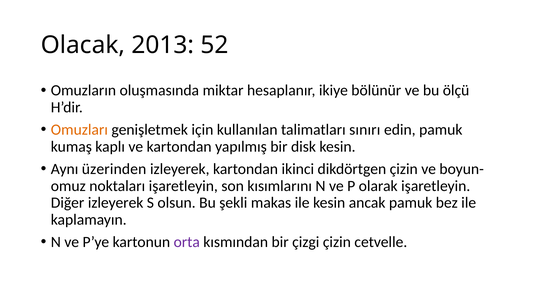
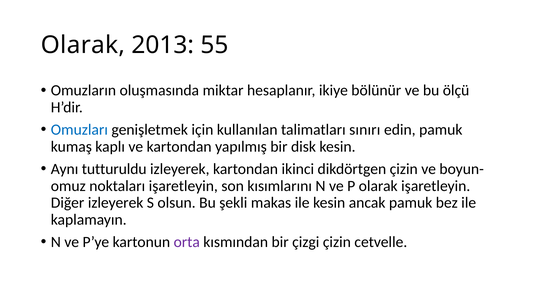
Olacak: Olacak -> Olarak (83, 45)
52: 52 -> 55 (215, 45)
Omuzları colour: orange -> blue (79, 130)
üzerinden: üzerinden -> tutturuldu (114, 169)
